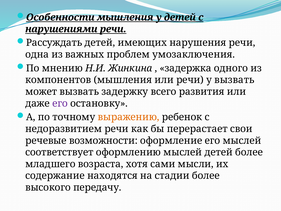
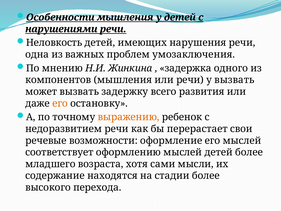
Рассуждать: Рассуждать -> Неловкость (54, 43)
его colour: purple -> orange (60, 103)
передачу: передачу -> перехода (97, 187)
